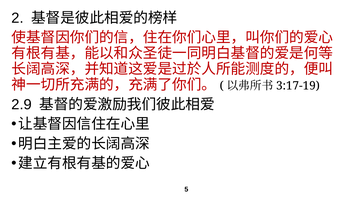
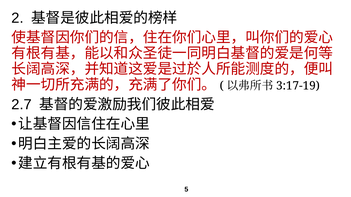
2.9: 2.9 -> 2.7 (22, 105)
